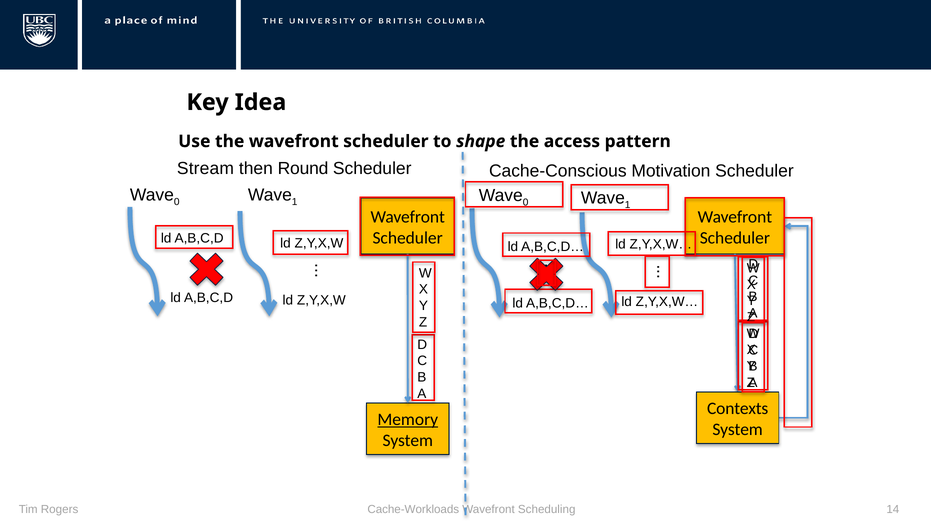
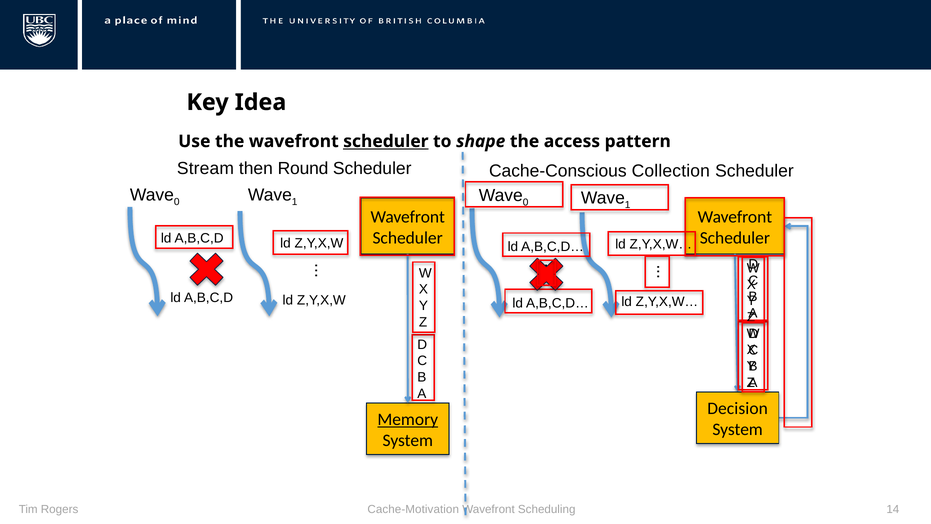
scheduler underline: none -> present (386, 141)
Motivation: Motivation -> Collection (671, 171)
Contexts: Contexts -> Decision (738, 408)
Cache-Workloads: Cache-Workloads -> Cache-Motivation (413, 509)
